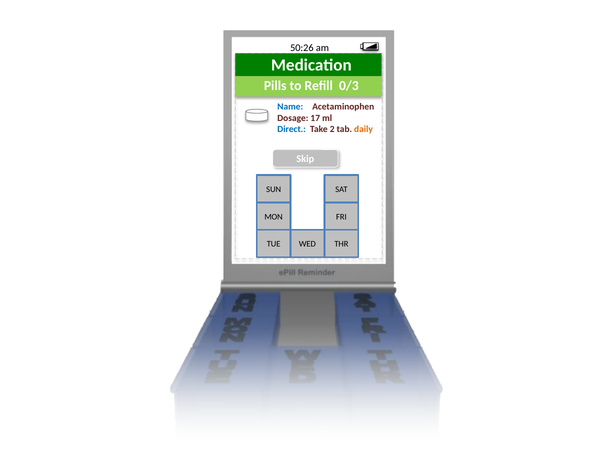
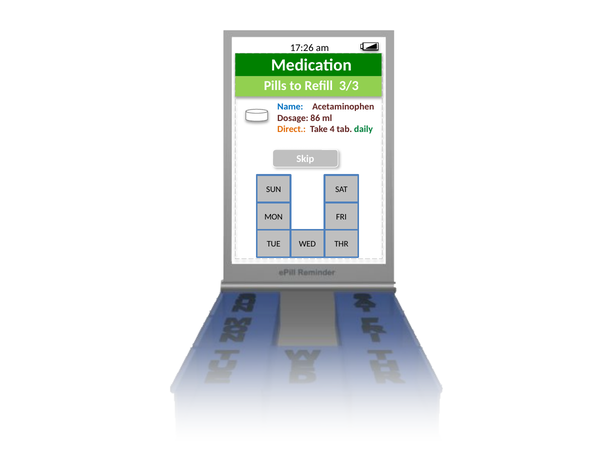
50:26: 50:26 -> 17:26 (302, 48)
0/3: 0/3 -> 3/3 (349, 86)
17: 17 -> 86 (315, 118)
Direct colour: blue -> orange (292, 129)
2: 2 -> 4 (332, 129)
daily colour: orange -> green (363, 129)
